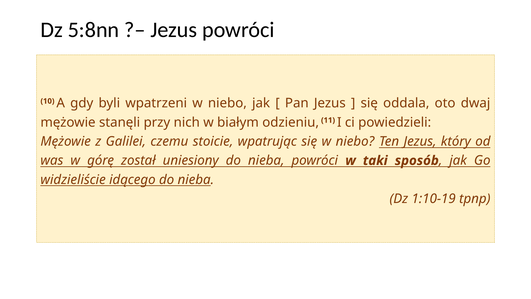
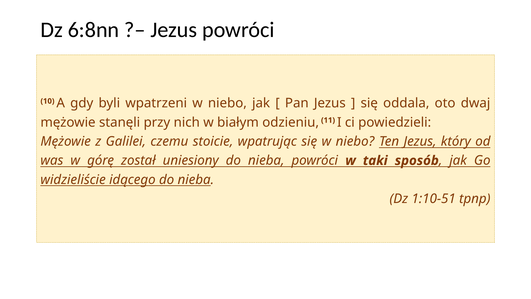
5:8nn: 5:8nn -> 6:8nn (93, 30)
1:10-19: 1:10-19 -> 1:10-51 (434, 199)
